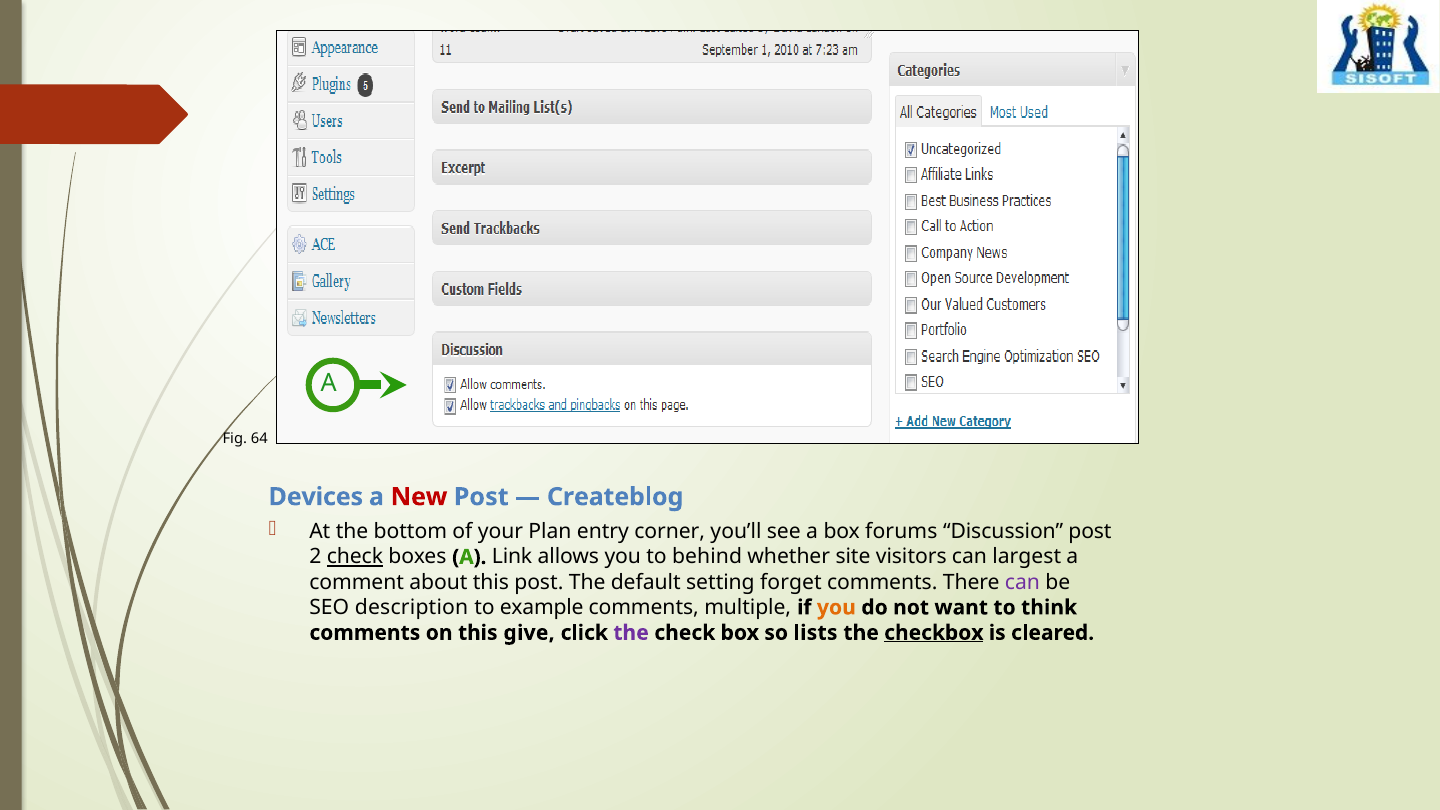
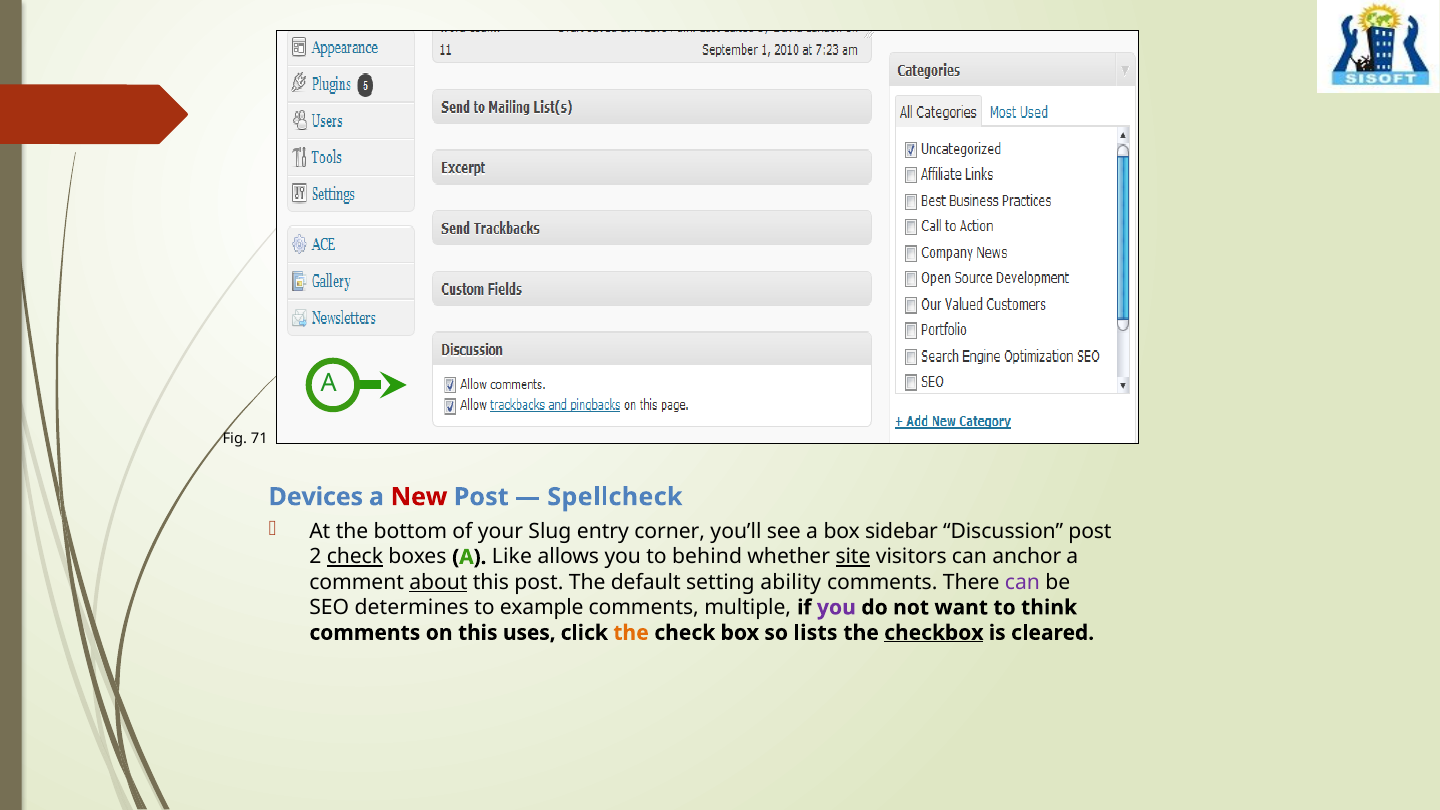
64: 64 -> 71 (259, 438)
Createblog: Createblog -> Spellcheck (615, 497)
Plan: Plan -> Slug (550, 532)
forums: forums -> sidebar (901, 532)
Link: Link -> Like (512, 557)
site underline: none -> present (853, 557)
largest: largest -> anchor (1027, 557)
about underline: none -> present (438, 582)
forget: forget -> ability (791, 582)
description: description -> determines (412, 608)
you colour: orange -> purple (836, 608)
give: give -> uses (529, 633)
the colour: purple -> orange (631, 633)
